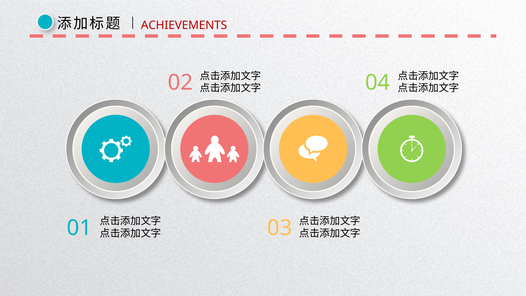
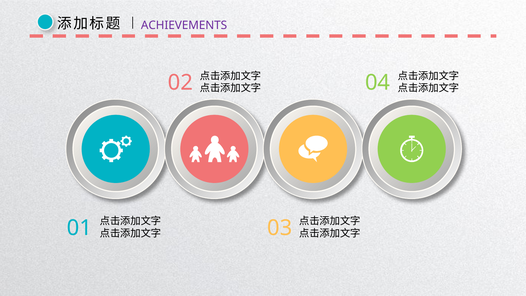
ACHIEVEMENTS colour: red -> purple (184, 25)
